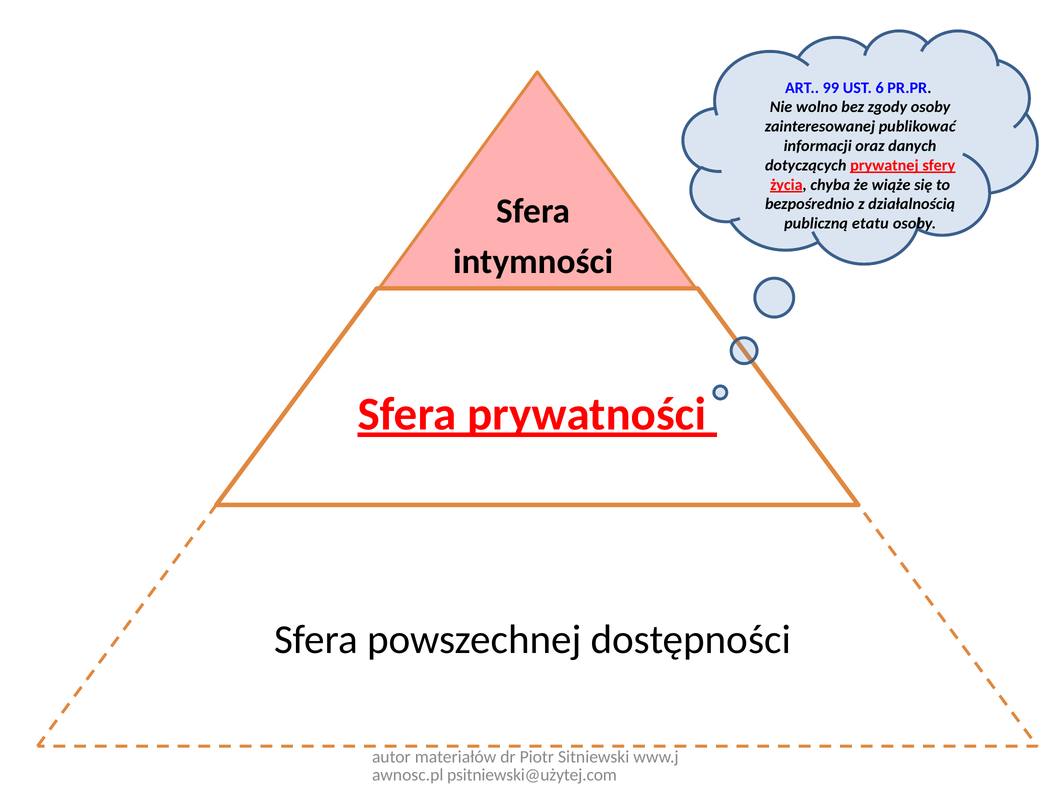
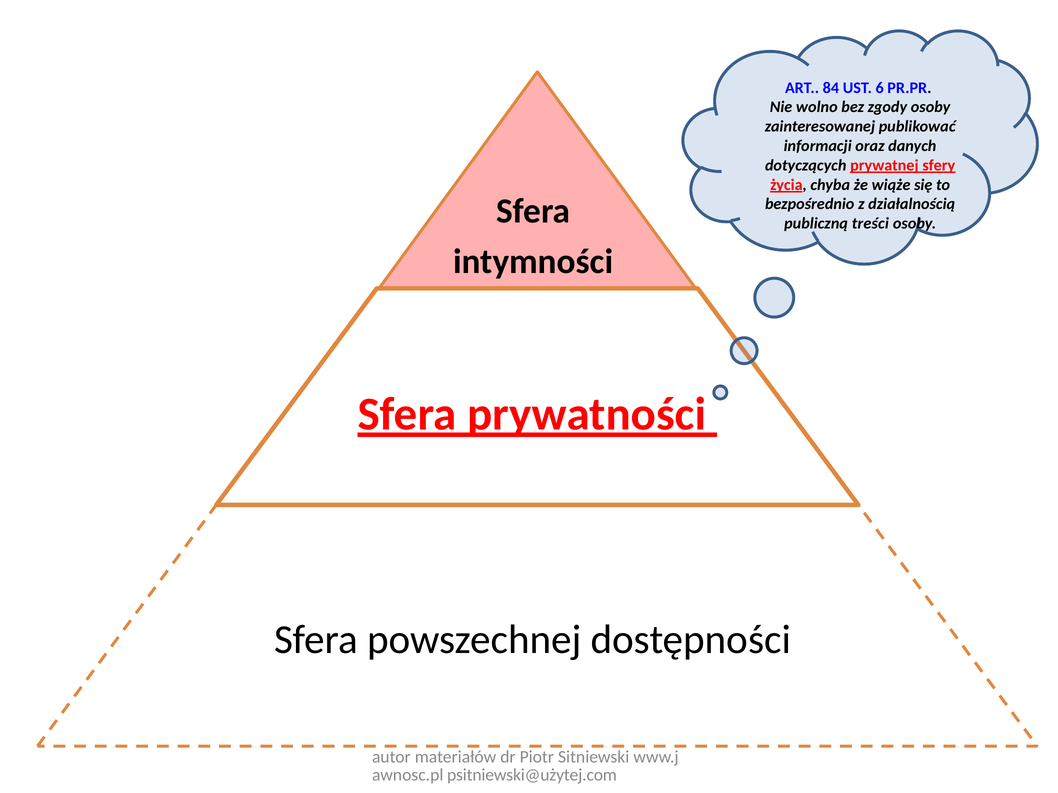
99: 99 -> 84 (831, 88)
etatu: etatu -> treści (870, 224)
